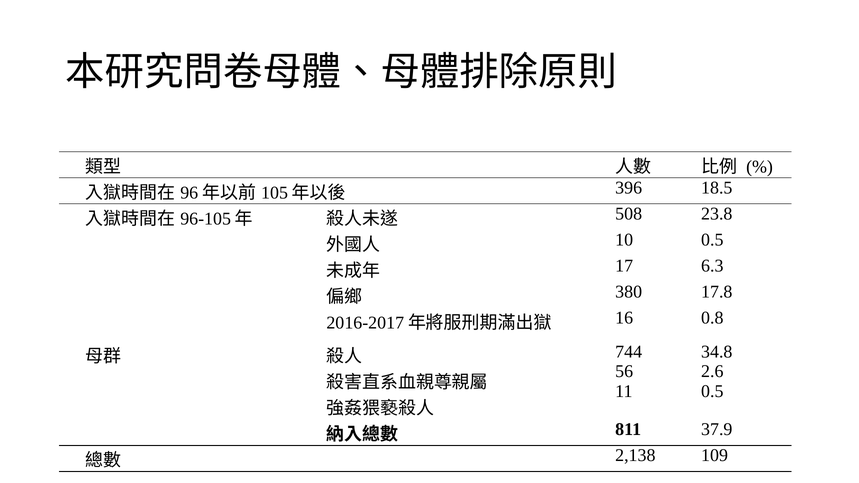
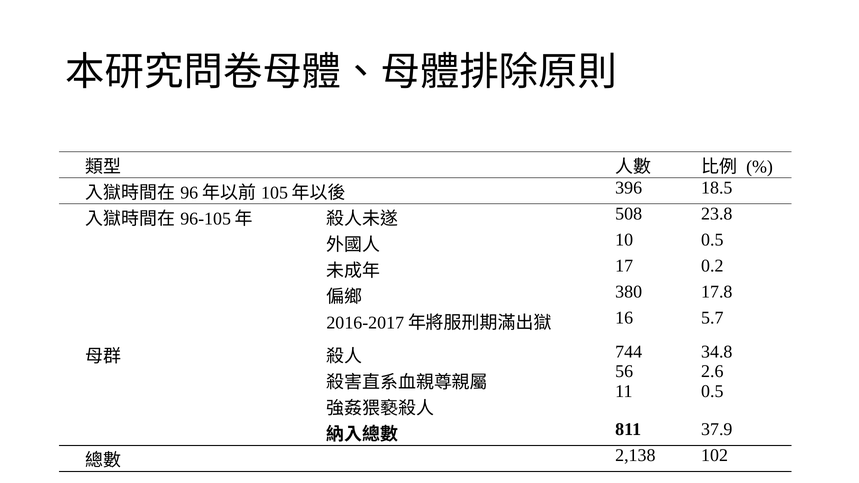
6.3: 6.3 -> 0.2 (712, 266)
0.8: 0.8 -> 5.7 (712, 318)
109: 109 -> 102 (715, 456)
